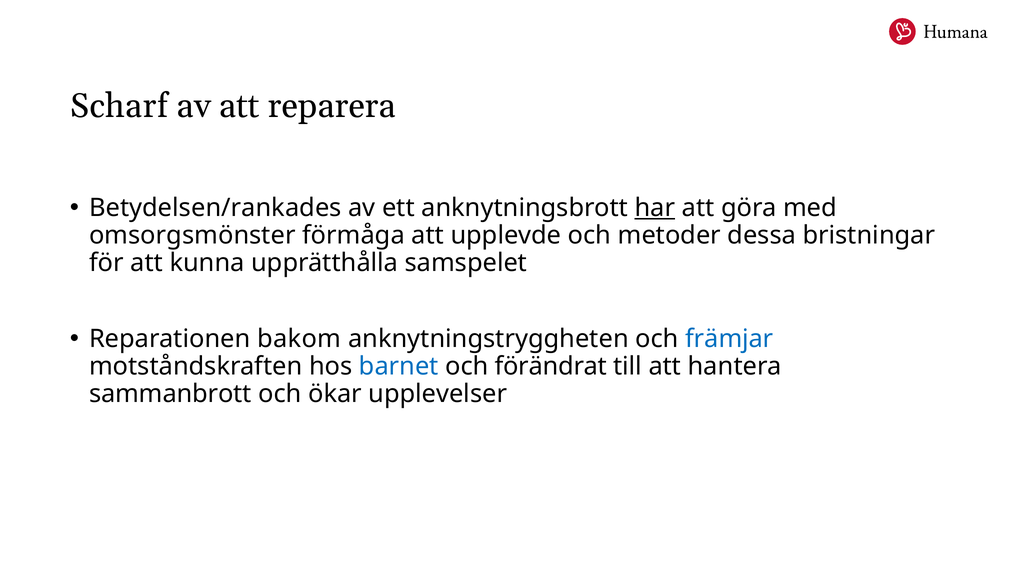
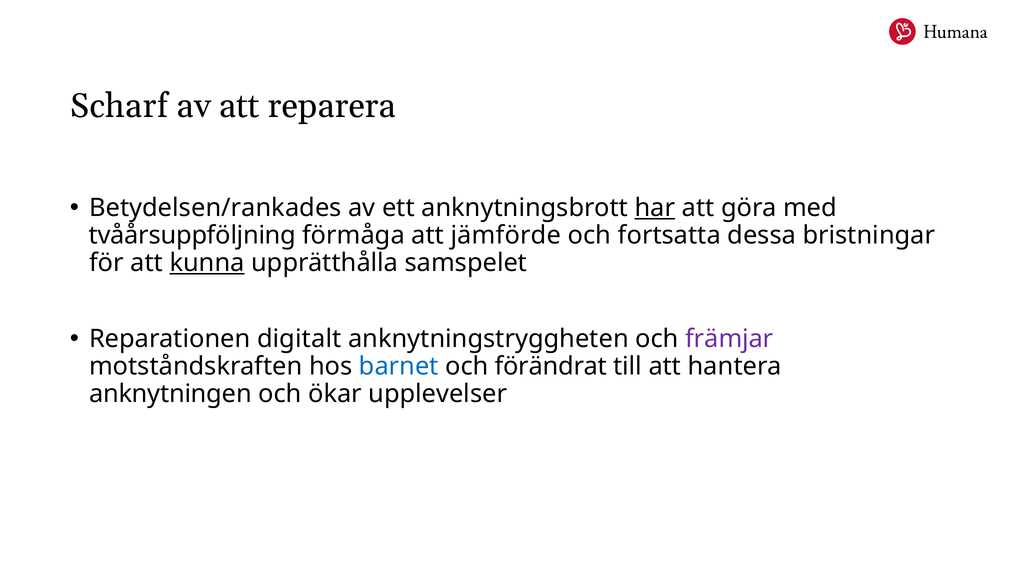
omsorgsmönster: omsorgsmönster -> tvåårsuppföljning (192, 236)
upplevde: upplevde -> jämförde (506, 236)
metoder: metoder -> fortsatta (669, 236)
kunna underline: none -> present (207, 263)
bakom: bakom -> digitalt (299, 339)
främjar colour: blue -> purple (729, 339)
sammanbrott: sammanbrott -> anknytningen (170, 394)
